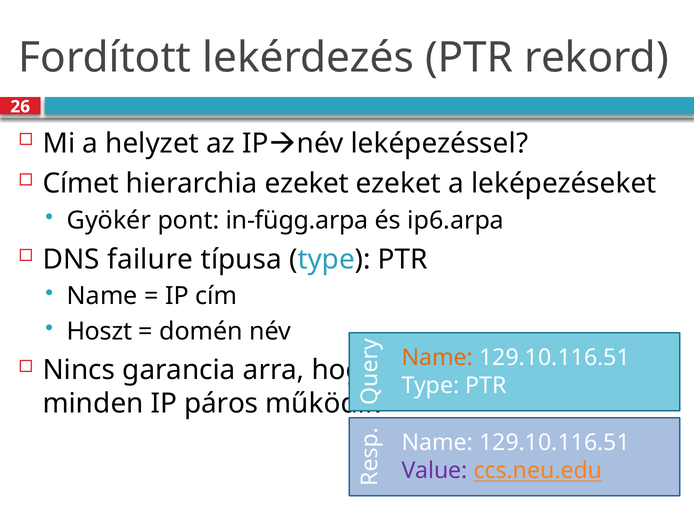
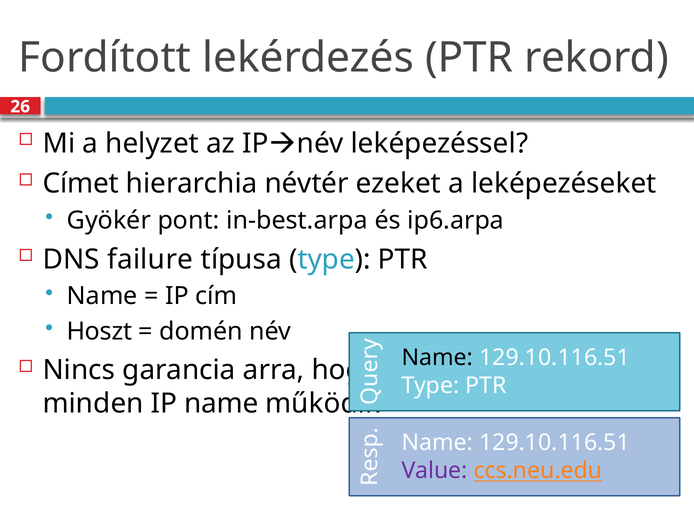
hierarchia ezeket: ezeket -> névtér (307, 184)
in-függ.arpa: in-függ.arpa -> in-best.arpa (297, 221)
Name colour: orange -> black (437, 358)
IP páros: páros -> name (221, 404)
